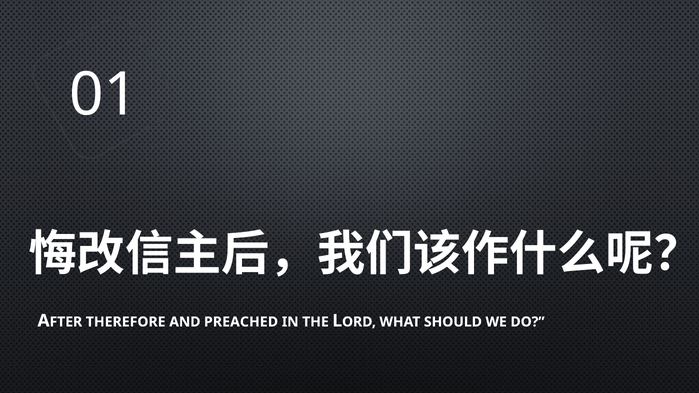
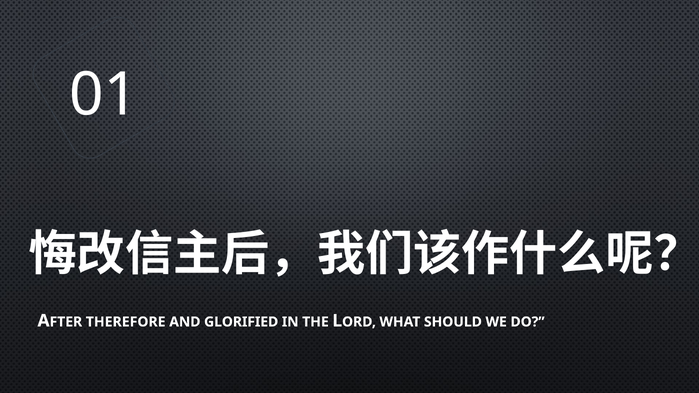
PREACHED: PREACHED -> GLORIFIED (241, 322)
